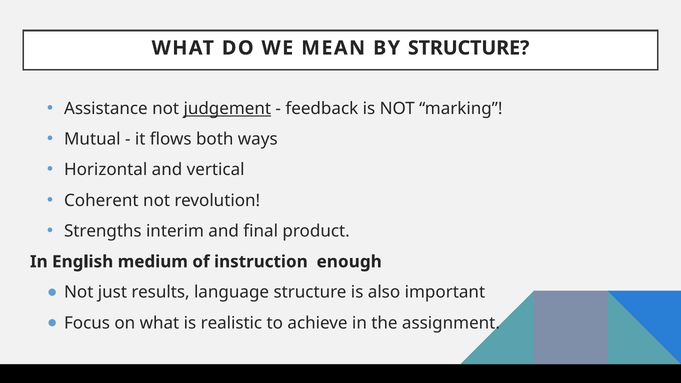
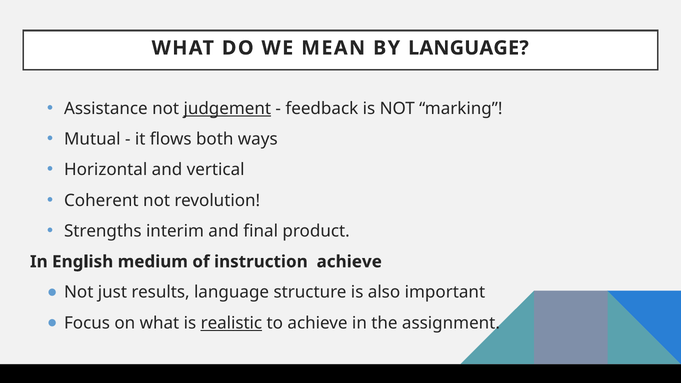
BY STRUCTURE: STRUCTURE -> LANGUAGE (468, 48)
instruction enough: enough -> achieve (349, 262)
realistic underline: none -> present (231, 323)
